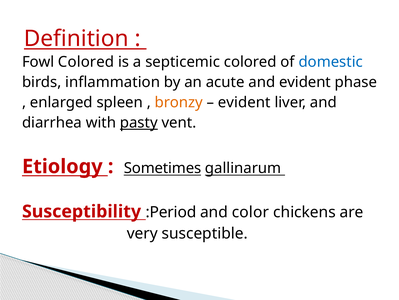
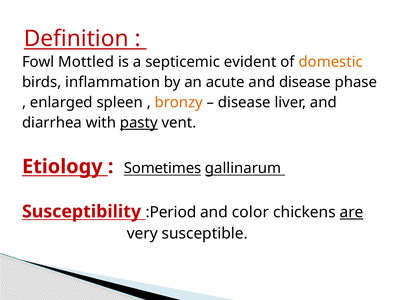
Fowl Colored: Colored -> Mottled (86, 62)
septicemic colored: colored -> evident (250, 62)
domestic colour: blue -> orange (331, 62)
and evident: evident -> disease (305, 82)
evident: evident -> disease (244, 102)
are underline: none -> present (352, 212)
